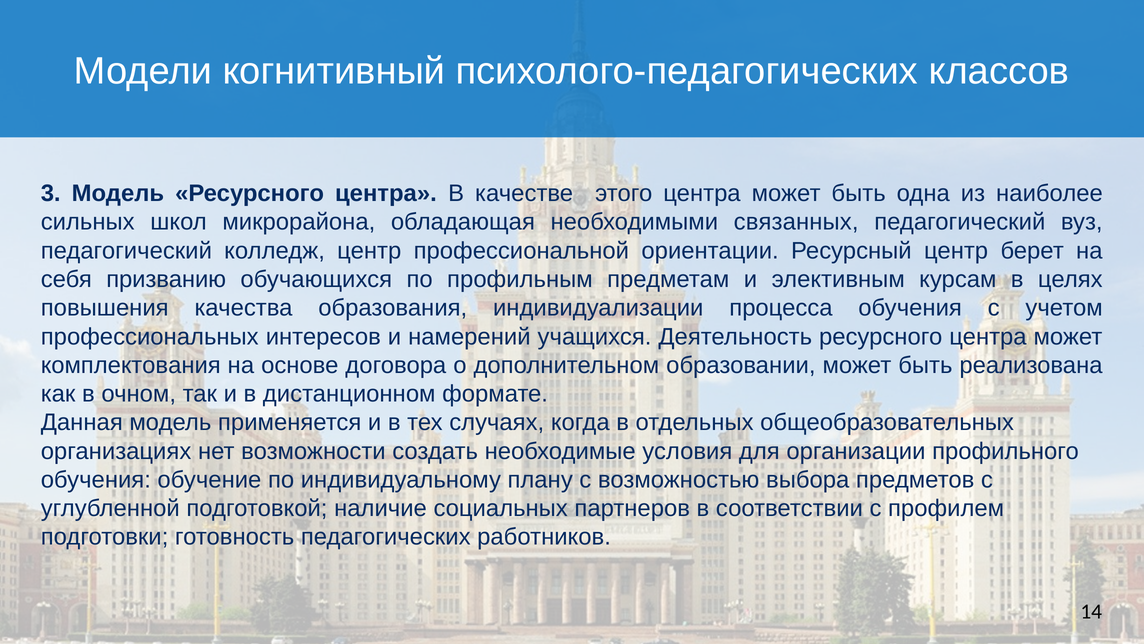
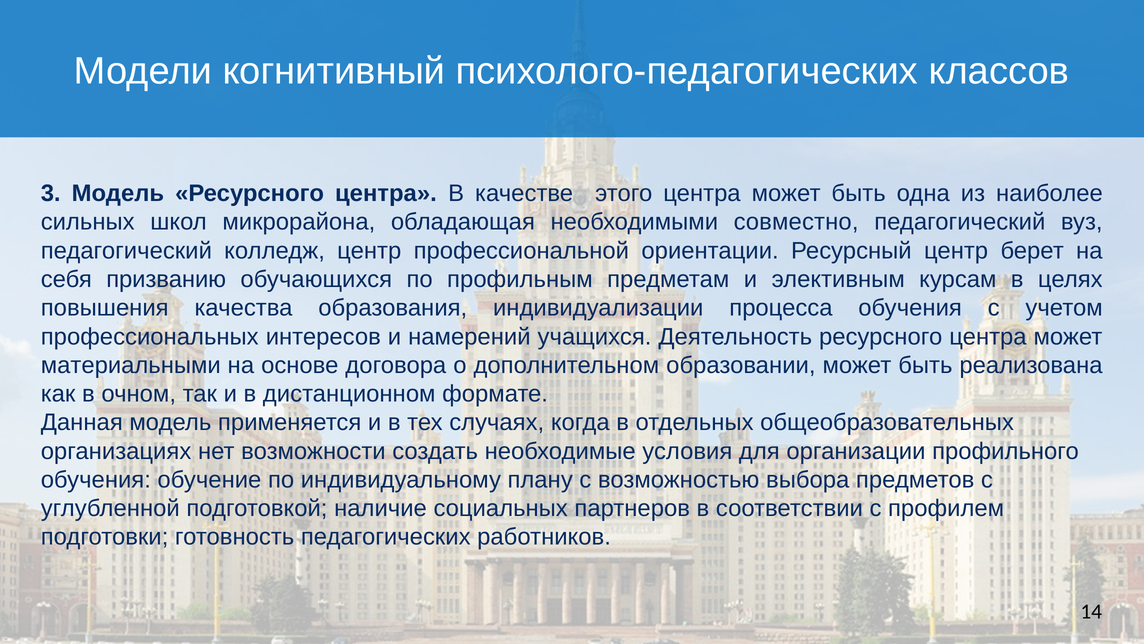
связанных: связанных -> совместно (796, 222)
комплектования: комплектования -> материальными (131, 365)
